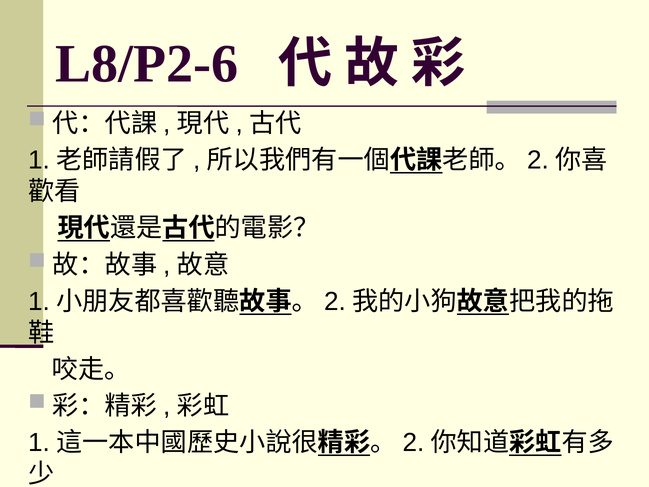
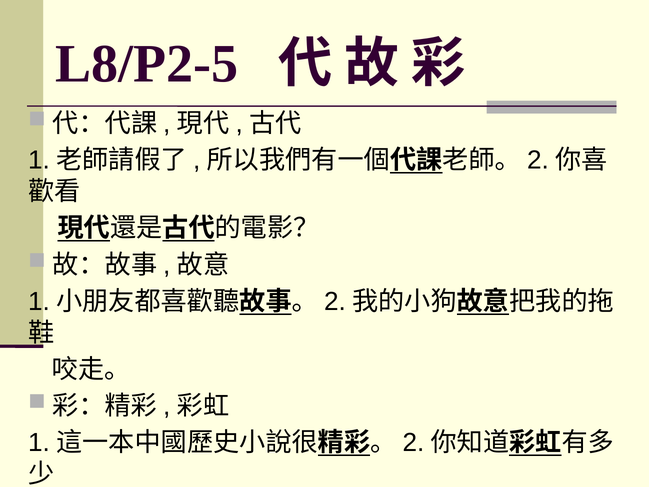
L8/P2-6: L8/P2-6 -> L8/P2-5 (147, 64)
